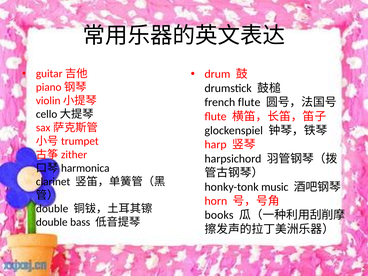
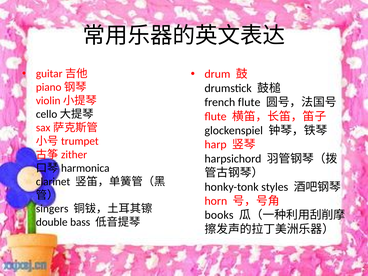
music: music -> styles (275, 187)
double: double -> singers (52, 209)
